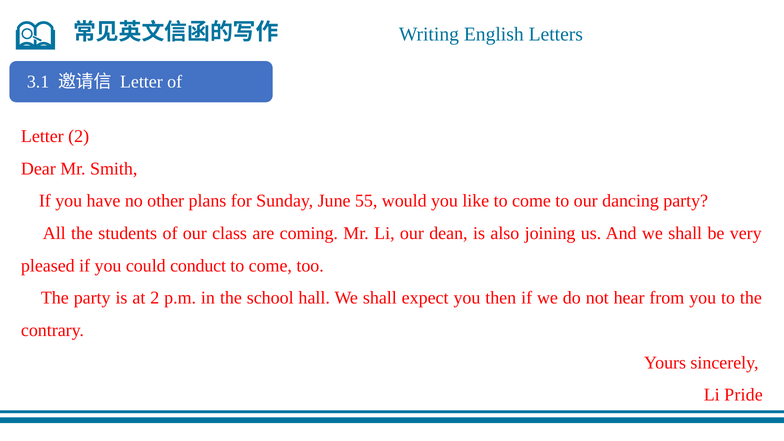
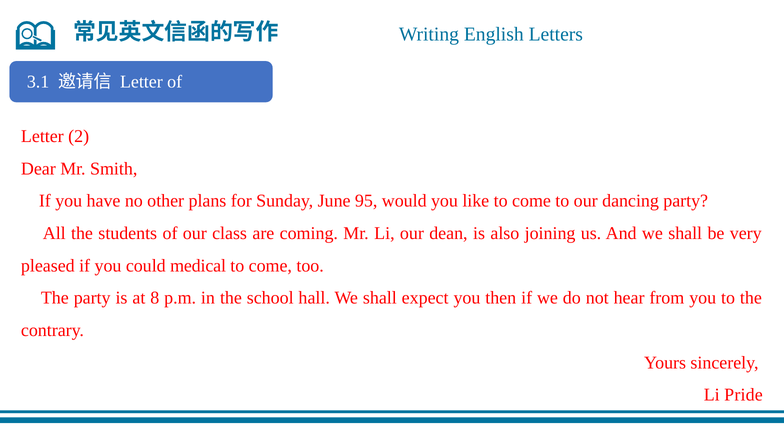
55: 55 -> 95 (366, 201)
conduct: conduct -> medical (198, 266)
at 2: 2 -> 8 (155, 298)
